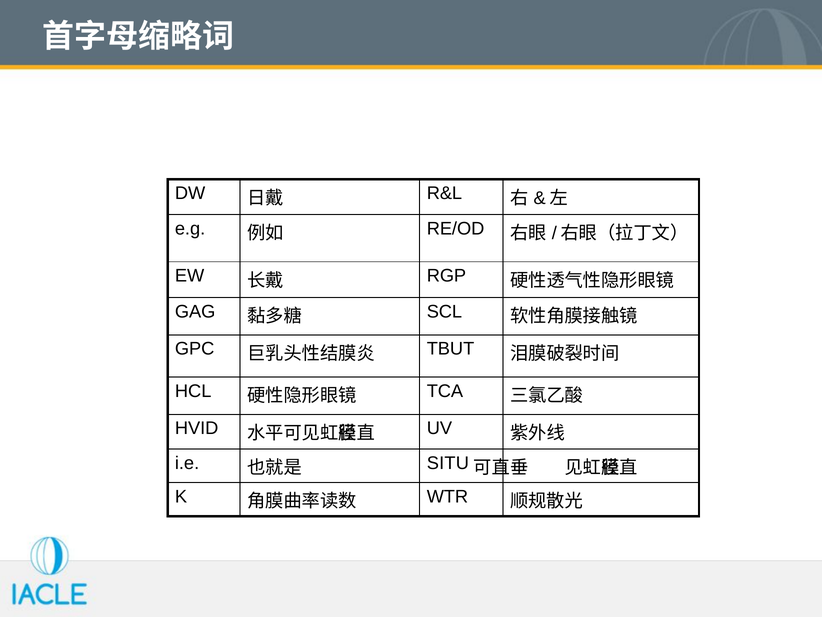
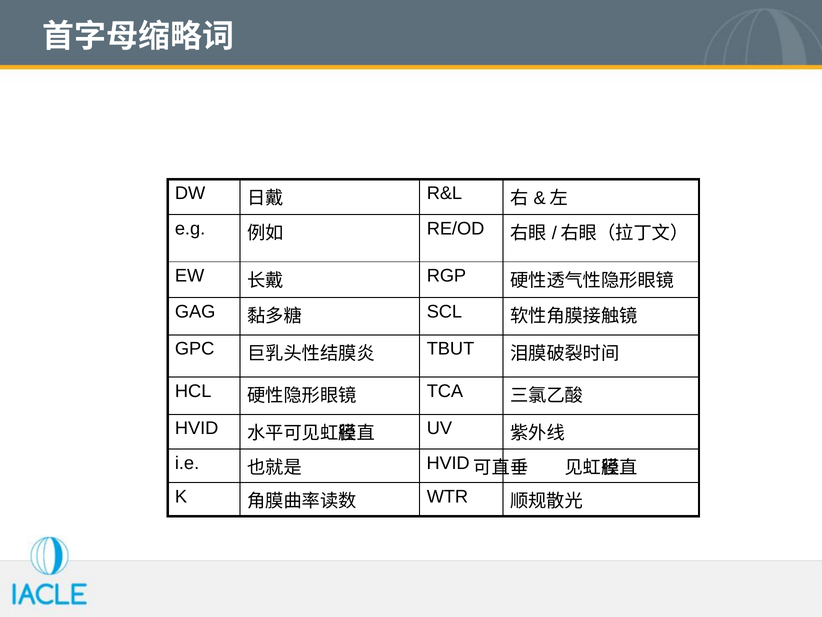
SITU: SITU -> HVID (448, 463)
